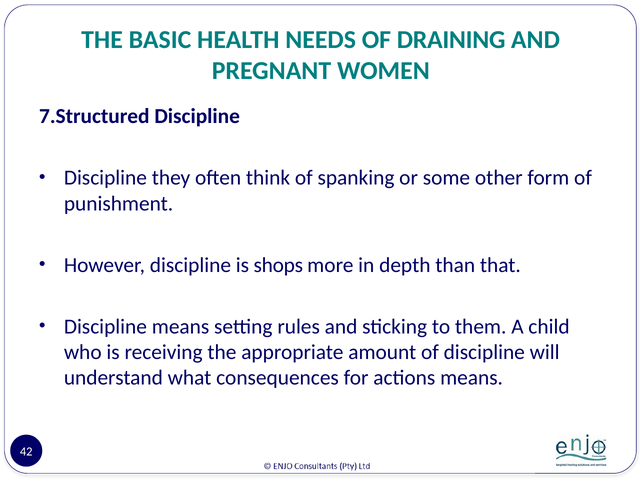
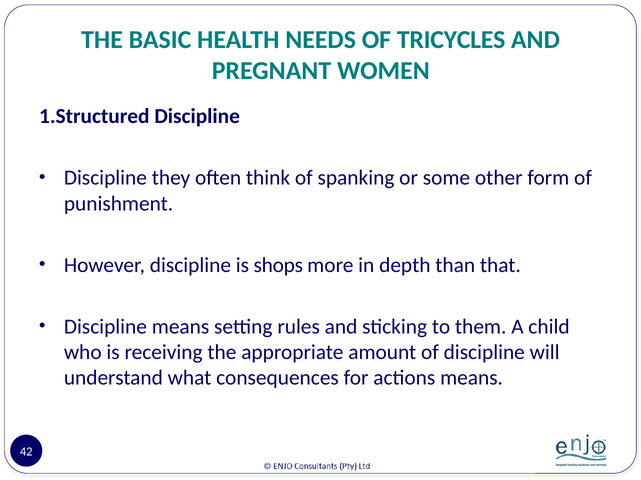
DRAINING: DRAINING -> TRICYCLES (451, 40)
7.Structured: 7.Structured -> 1.Structured (94, 117)
